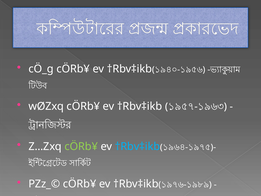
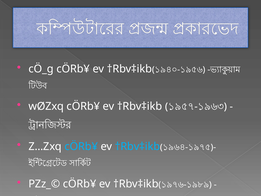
cÖRb¥ colour: light green -> light blue (81, 146)
